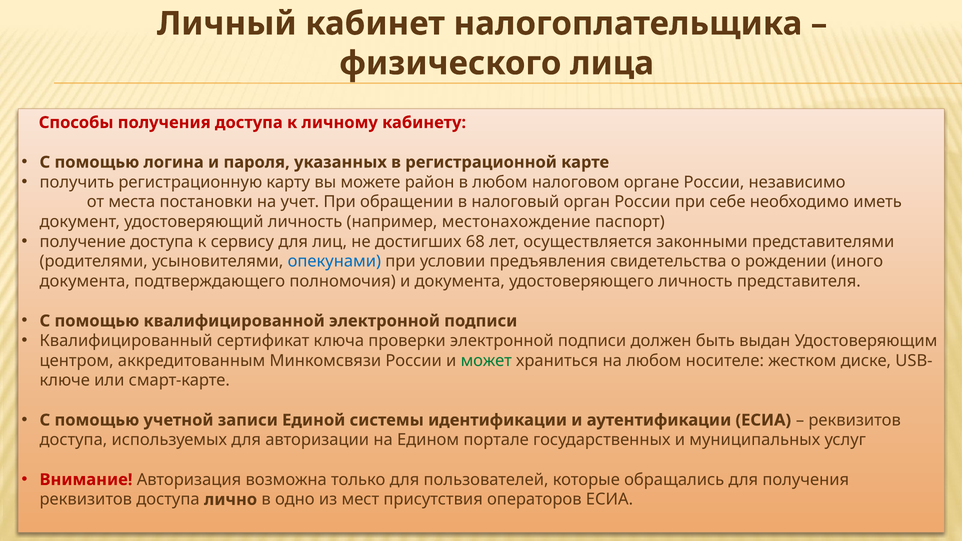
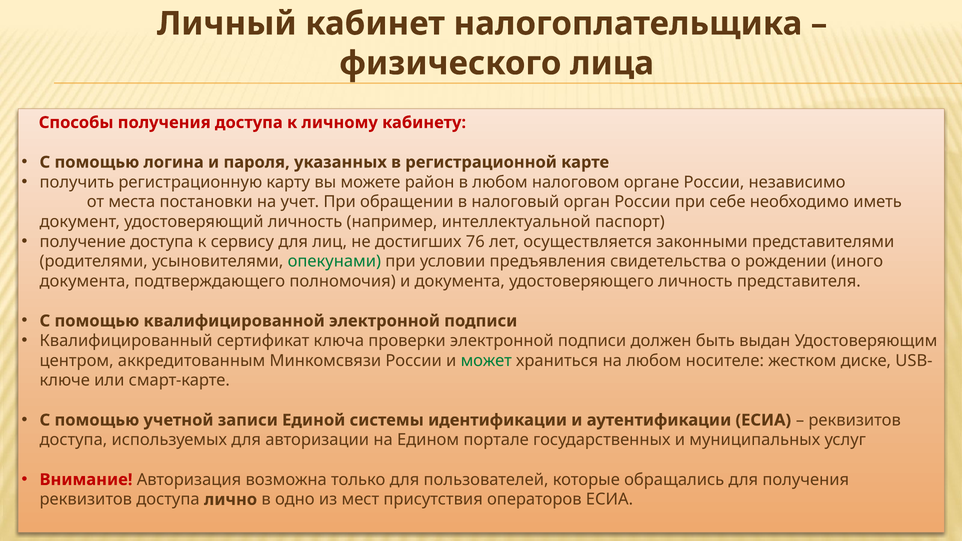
местонахождение: местонахождение -> интеллектуальной (516, 222)
68: 68 -> 76 (475, 242)
опекунами colour: blue -> green (334, 261)
